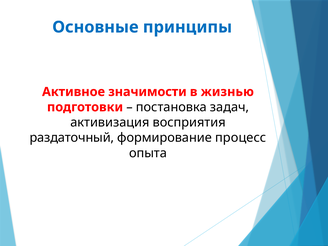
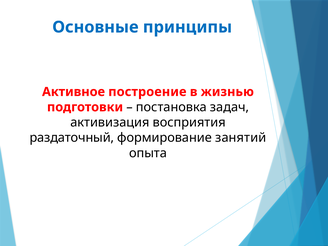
значимости: значимости -> построение (147, 92)
процесс: процесс -> занятий (241, 138)
